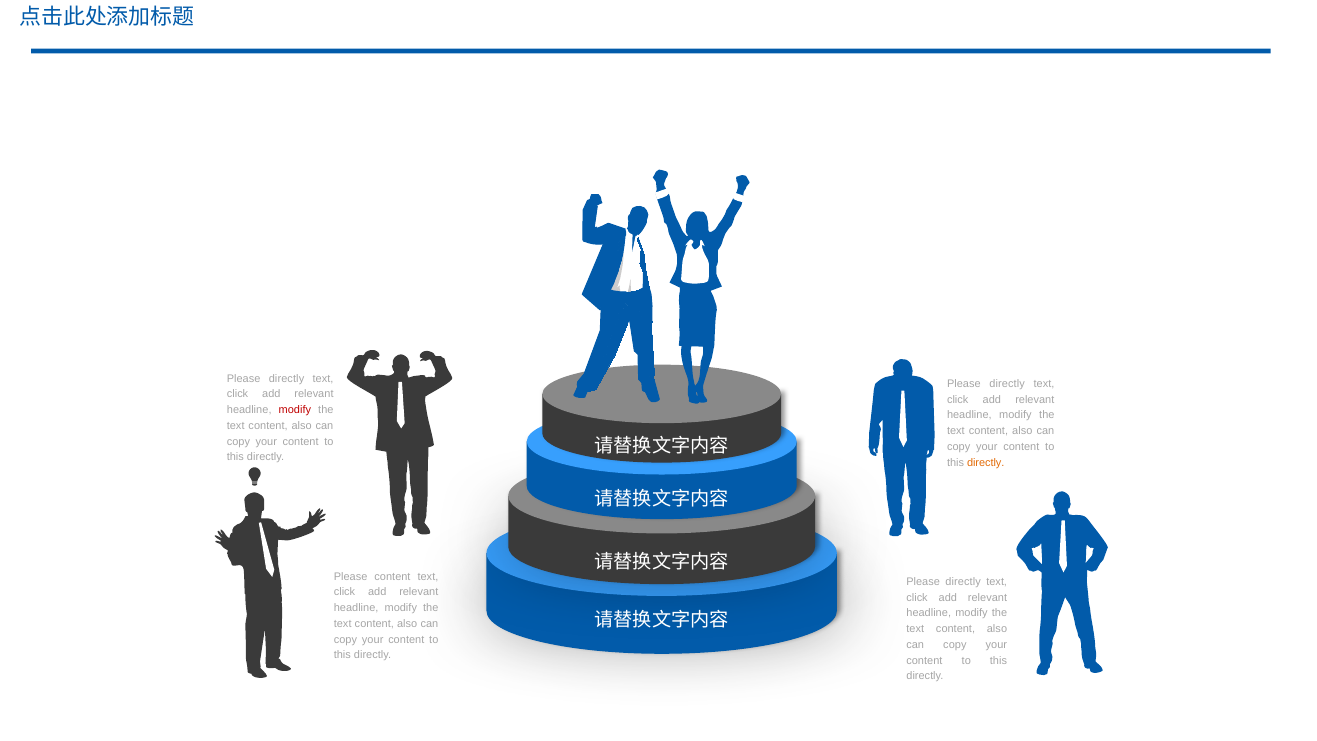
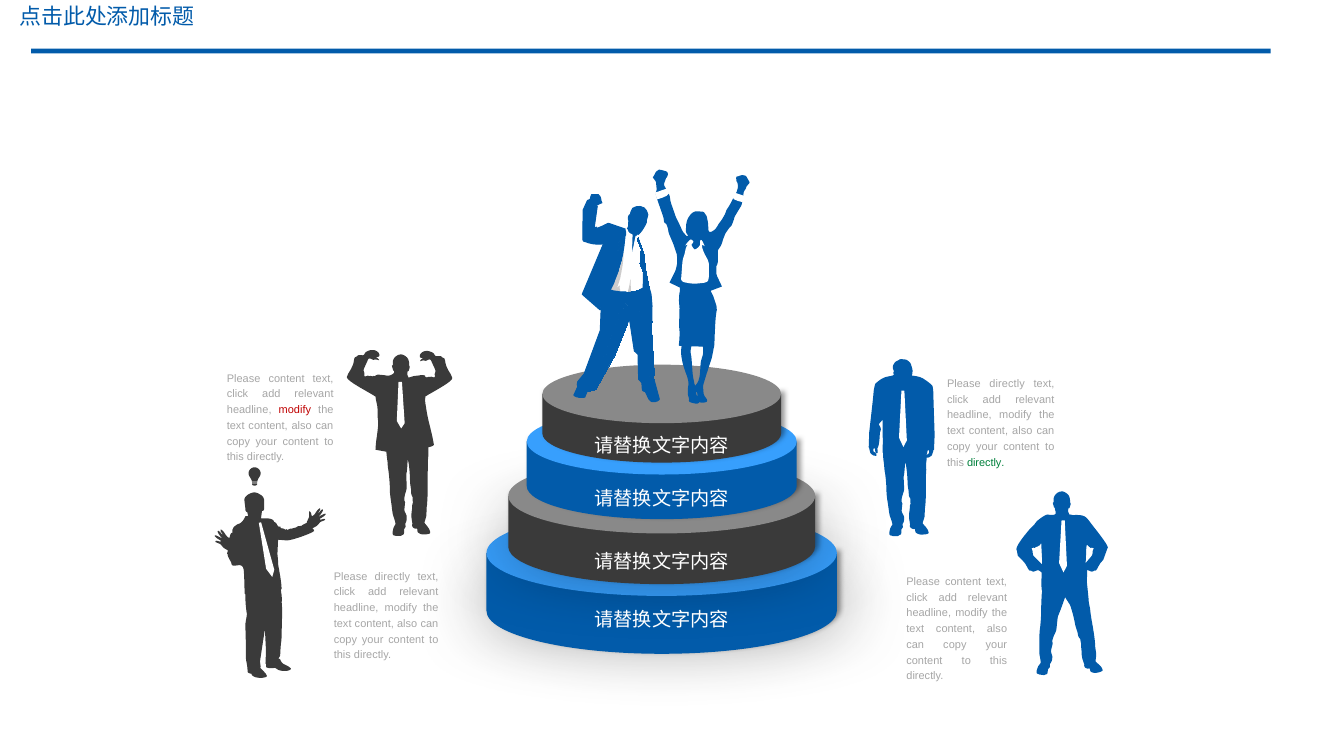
directly: directly -> content (287, 378)
directly colour: orange -> green (986, 462)
content: content -> directly (392, 576)
directly: directly -> content (963, 582)
